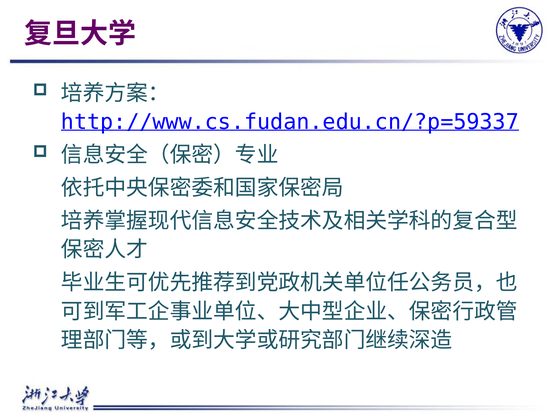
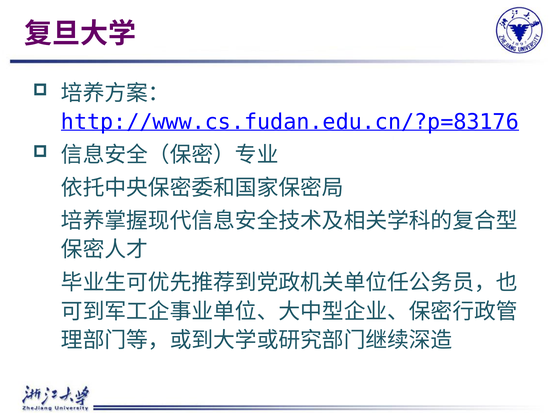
http://www.cs.fudan.edu.cn/?p=59337: http://www.cs.fudan.edu.cn/?p=59337 -> http://www.cs.fudan.edu.cn/?p=83176 (290, 122)
